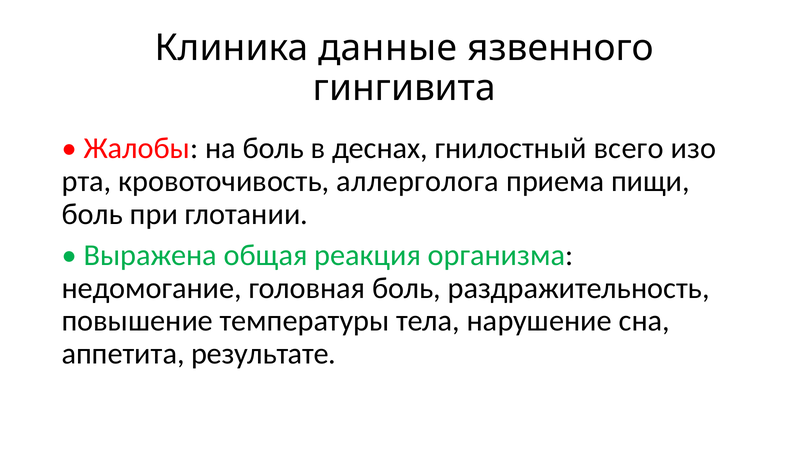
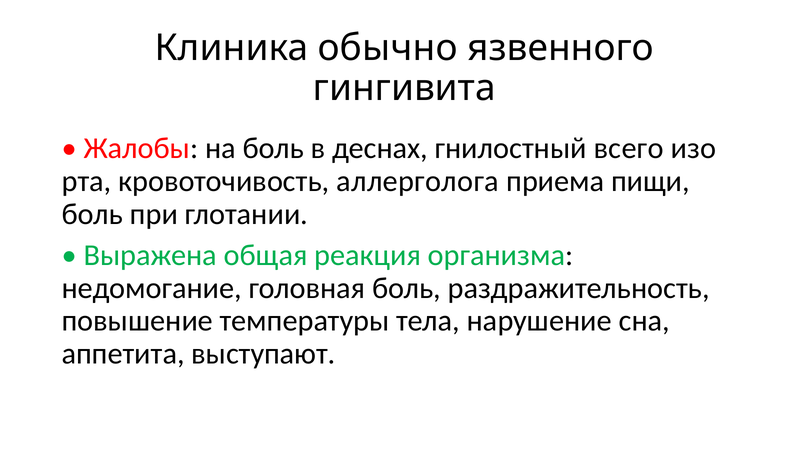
данные: данные -> обычно (388, 48)
результате: результате -> выступают (263, 354)
